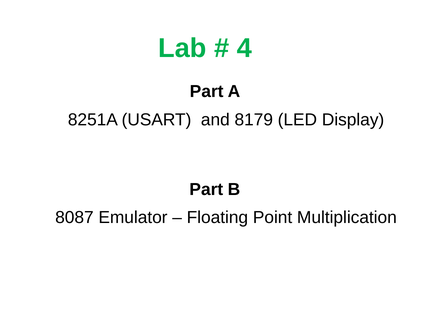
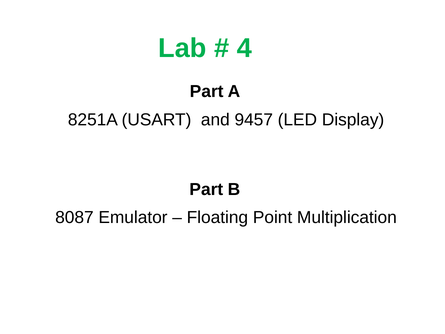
8179: 8179 -> 9457 (254, 120)
